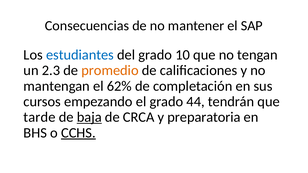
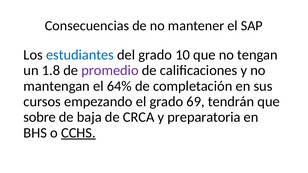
2.3: 2.3 -> 1.8 (51, 71)
promedio colour: orange -> purple (110, 71)
62%: 62% -> 64% (119, 86)
44: 44 -> 69 (196, 102)
tarde: tarde -> sobre (40, 117)
baja underline: present -> none (89, 117)
